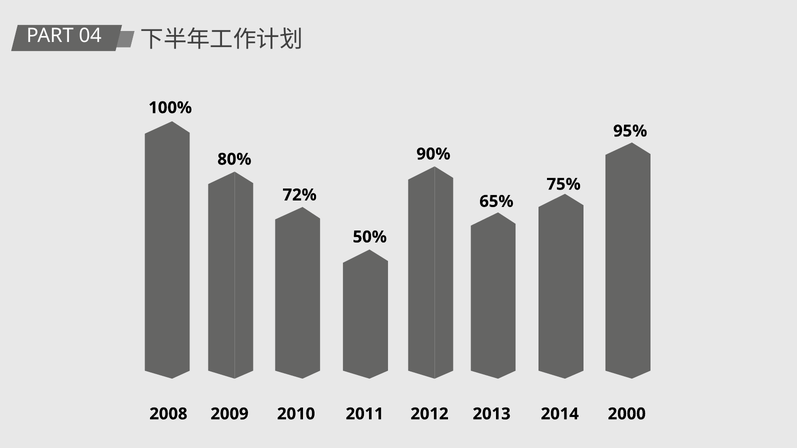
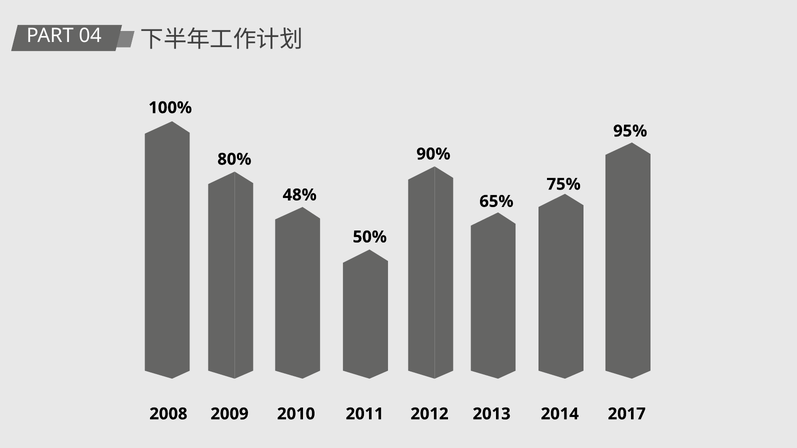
72%: 72% -> 48% (300, 195)
2000: 2000 -> 2017 (627, 414)
